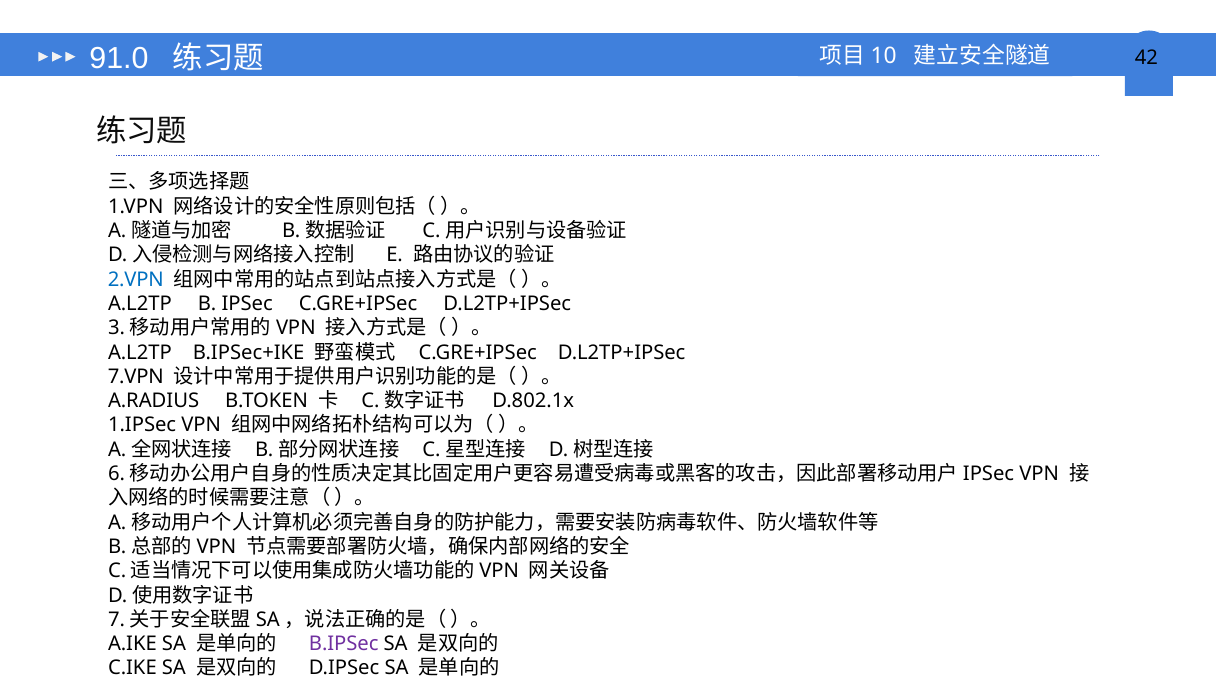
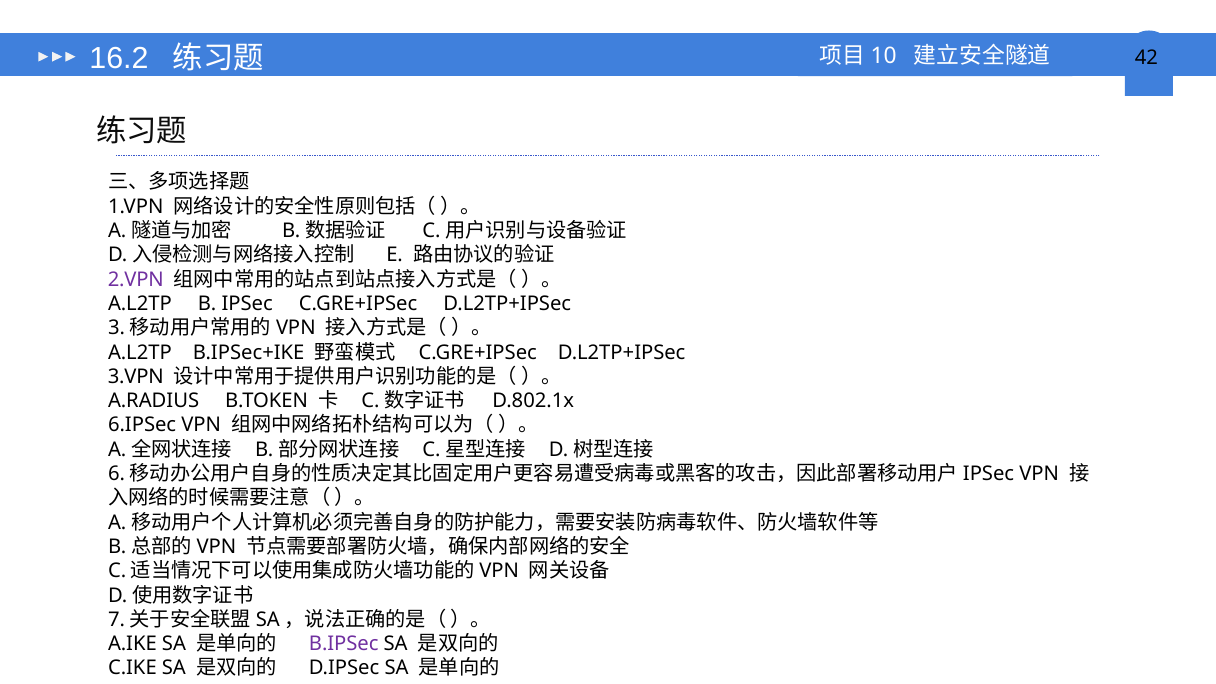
91.0: 91.0 -> 16.2 (119, 58)
2.VPN colour: blue -> purple (136, 279)
7.VPN: 7.VPN -> 3.VPN (136, 377)
1.IPSec: 1.IPSec -> 6.IPSec (142, 425)
